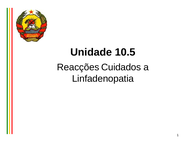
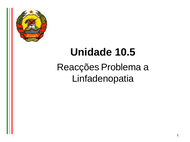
Cuidados: Cuidados -> Problema (121, 67)
